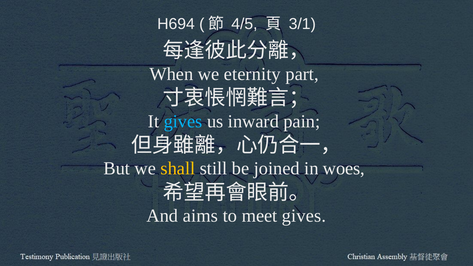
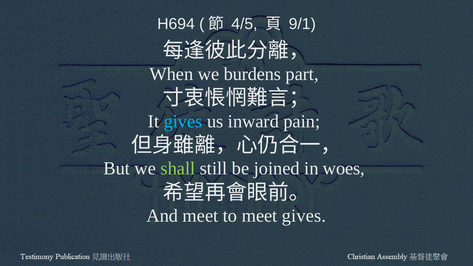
3/1: 3/1 -> 9/1 (302, 24)
eternity: eternity -> burdens (253, 74)
shall colour: yellow -> light green (178, 169)
And aims: aims -> meet (200, 216)
